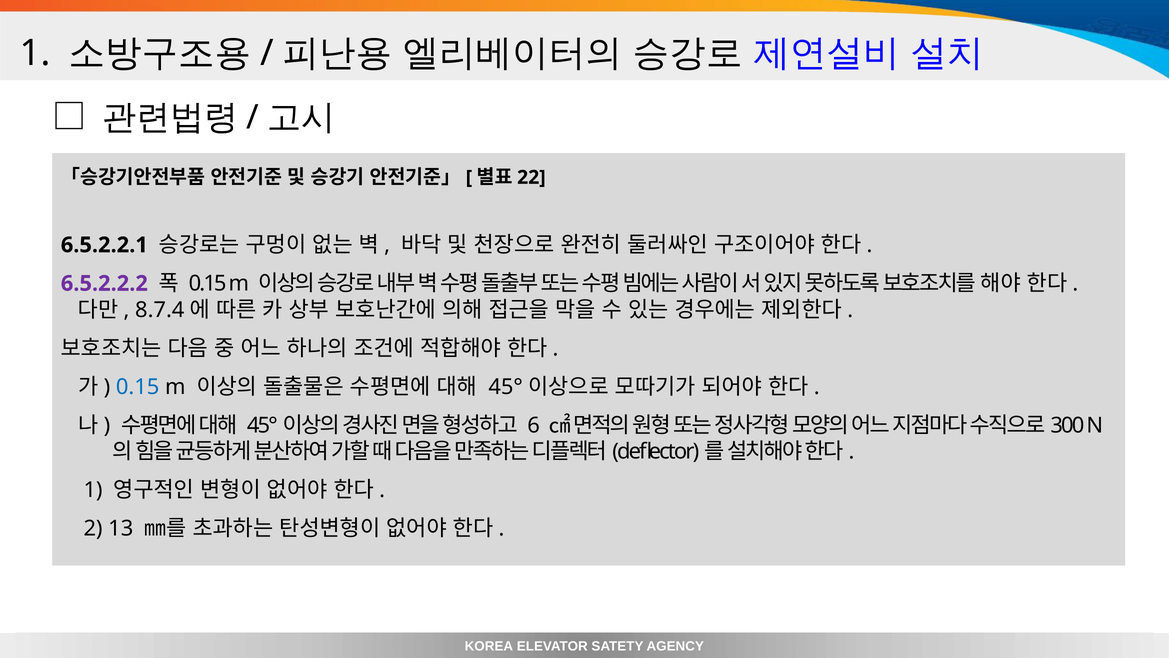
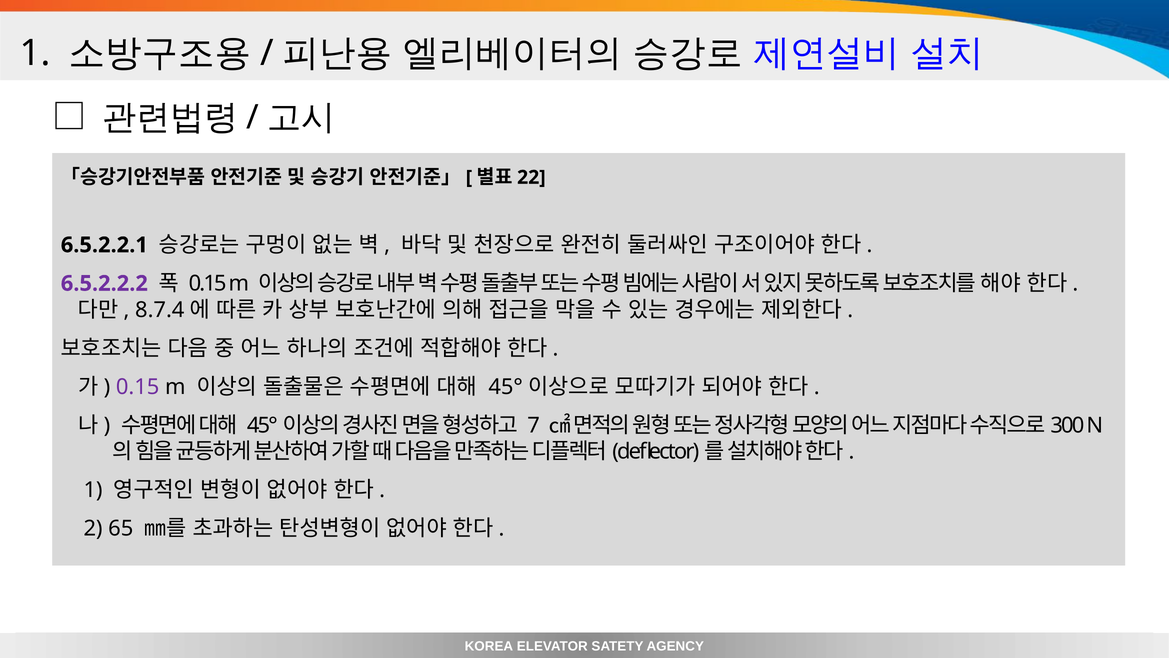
0.15 colour: blue -> purple (138, 387)
6: 6 -> 7 (534, 425)
13: 13 -> 65 (121, 528)
